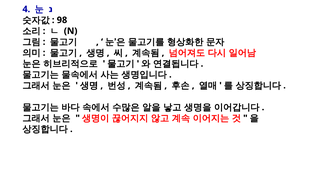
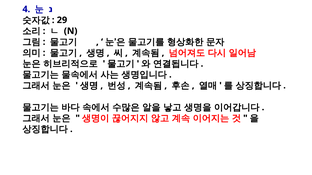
98: 98 -> 29 (62, 20)
